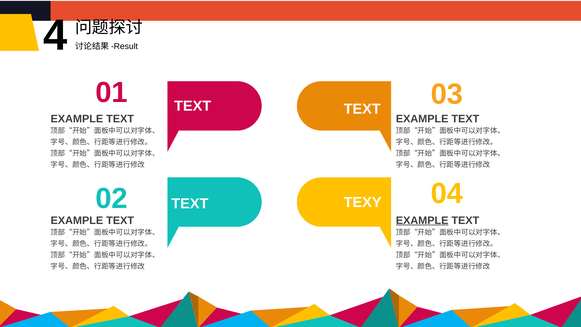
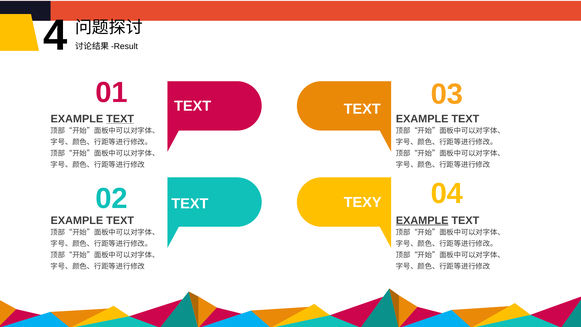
TEXT underline: none -> present (120, 119)
